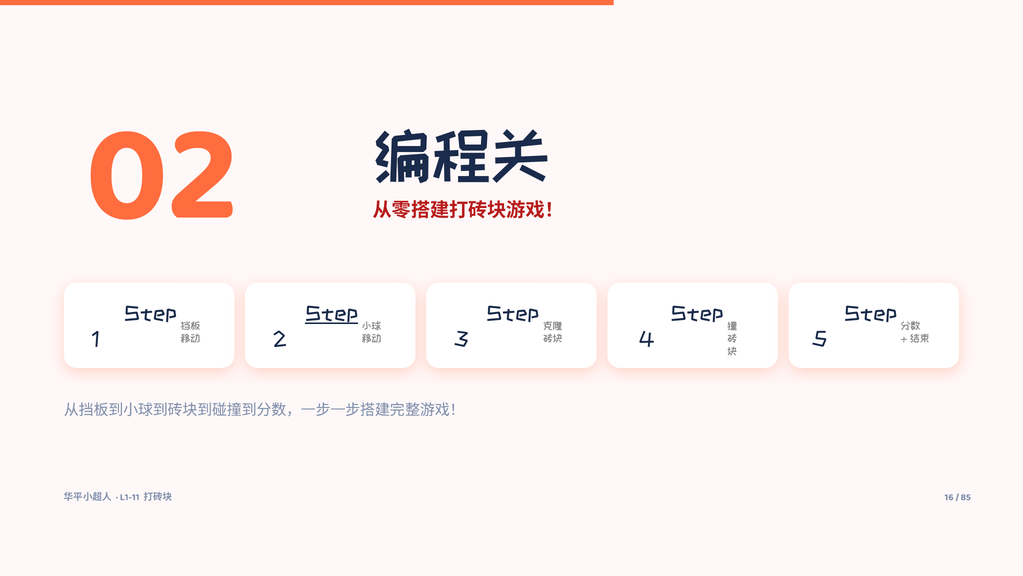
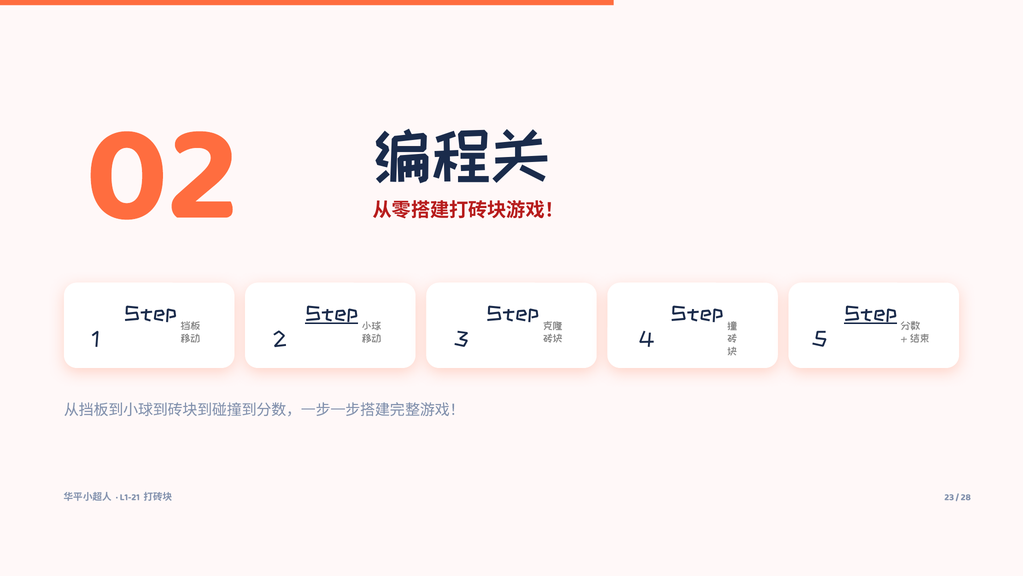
Step underline: none -> present (871, 314)
L1-11: L1-11 -> L1-21 (130, 497)
16: 16 -> 23 (949, 497)
85: 85 -> 28 (966, 497)
